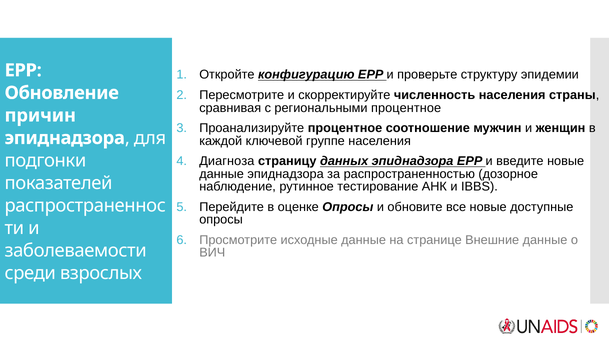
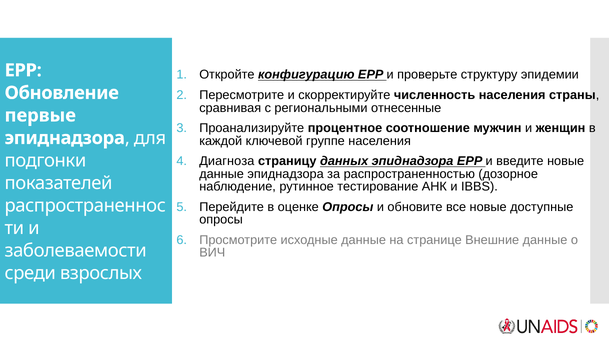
региональными процентное: процентное -> отнесенные (406, 108)
причин: причин -> первые (40, 116)
